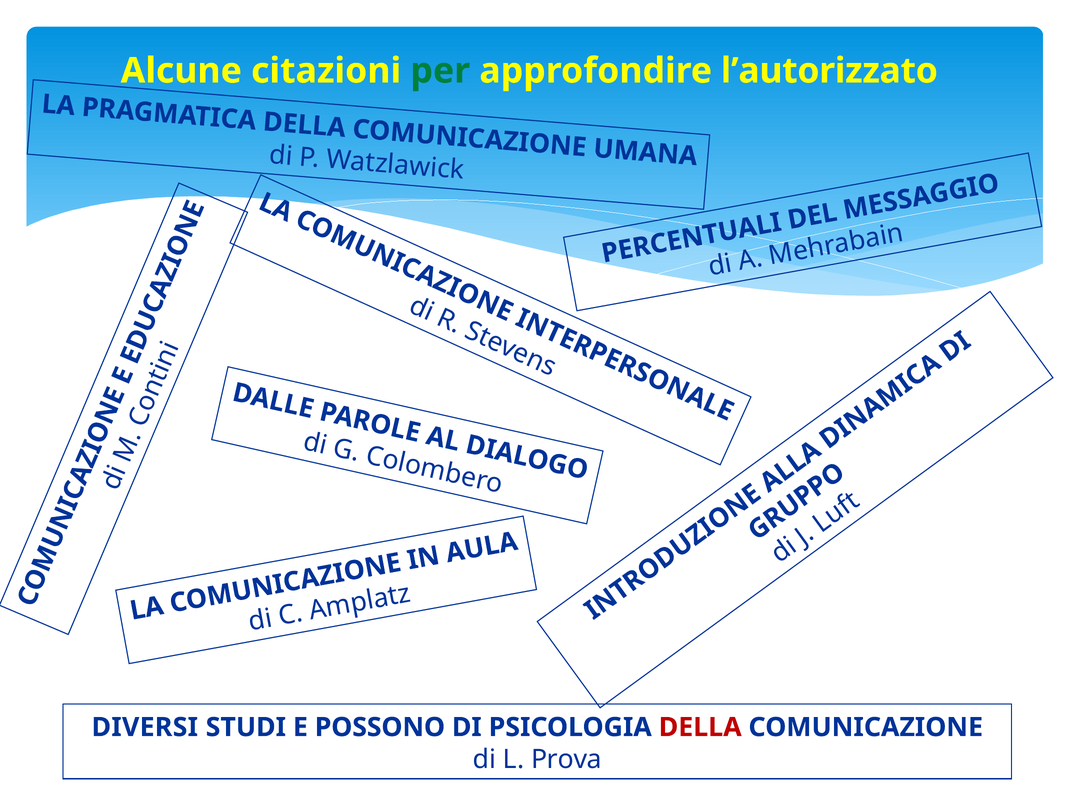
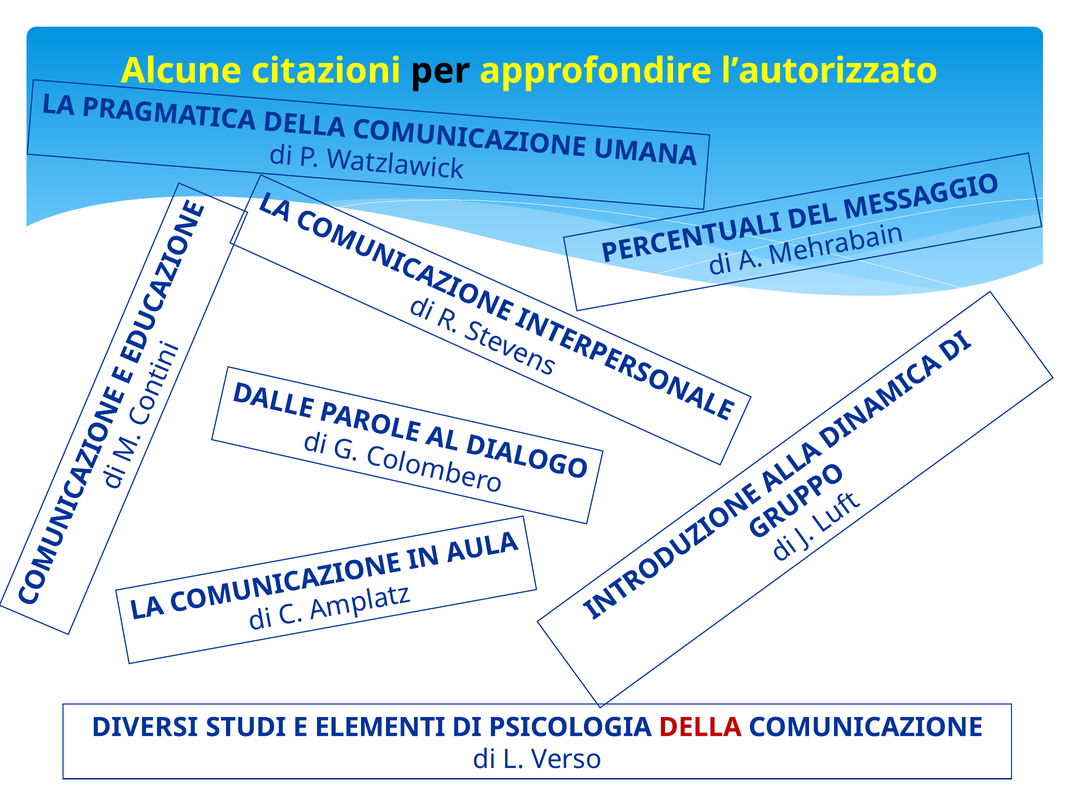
per colour: green -> black (440, 71)
POSSONO: POSSONO -> ELEMENTI (380, 727)
Prova: Prova -> Verso (566, 759)
